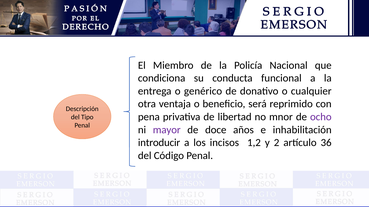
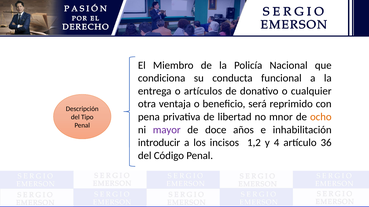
genérico: genérico -> artículos (203, 91)
ocho colour: purple -> orange (321, 117)
2: 2 -> 4 (277, 143)
